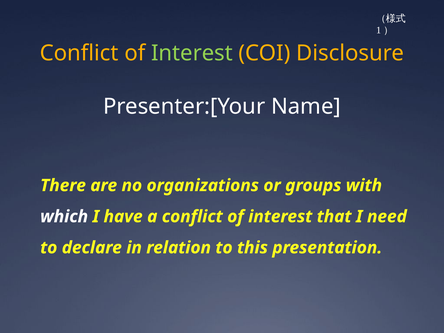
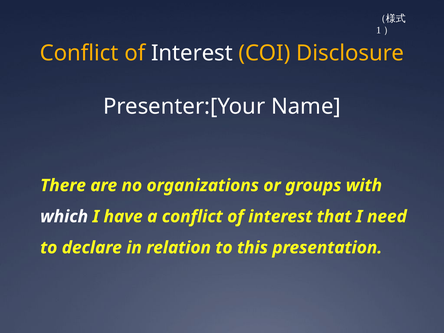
Interest colour: light green -> white (192, 53)
